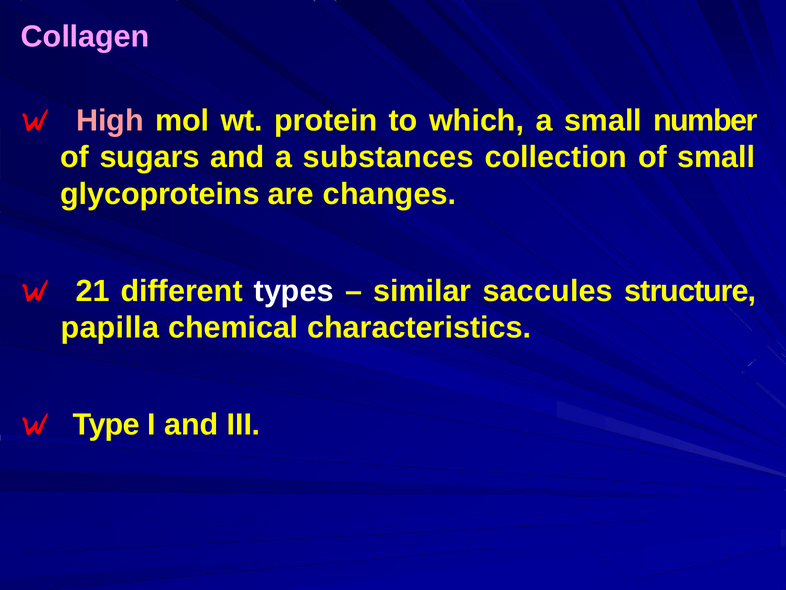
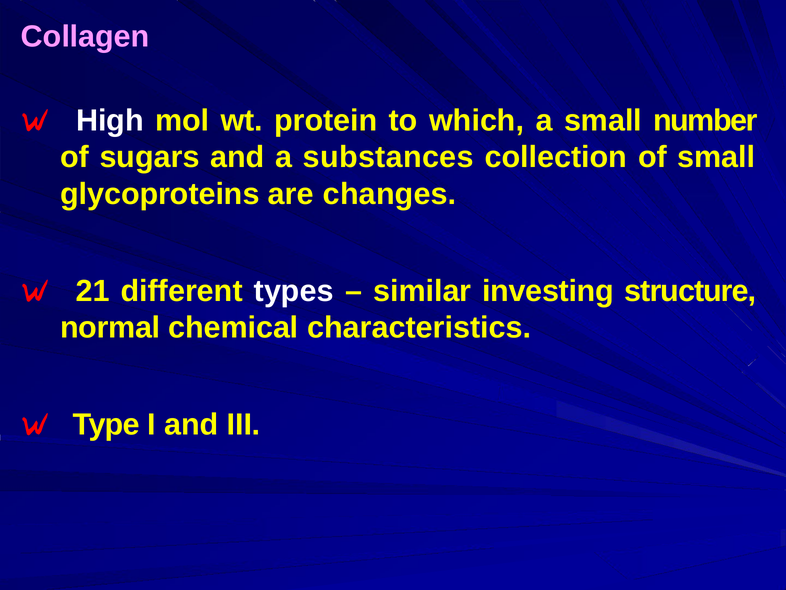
High colour: pink -> white (110, 121)
saccules: saccules -> investing (548, 291)
papilla: papilla -> normal (110, 327)
